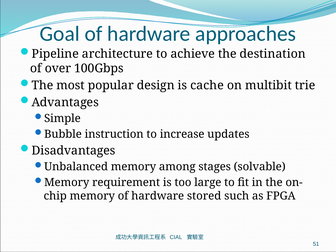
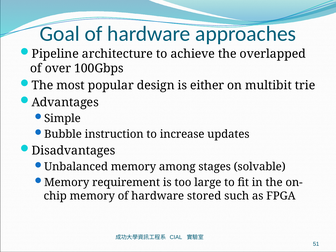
destination: destination -> overlapped (273, 54)
cache: cache -> either (207, 85)
